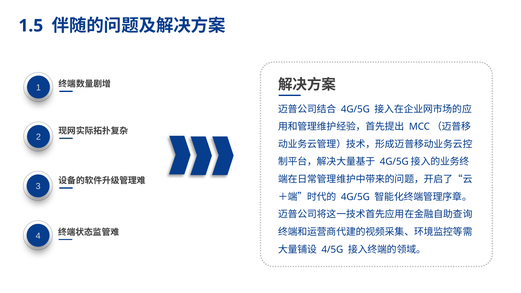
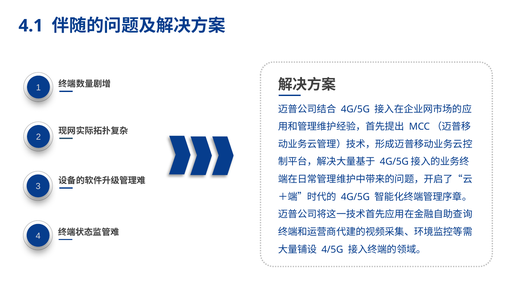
1.5: 1.5 -> 4.1 (31, 26)
